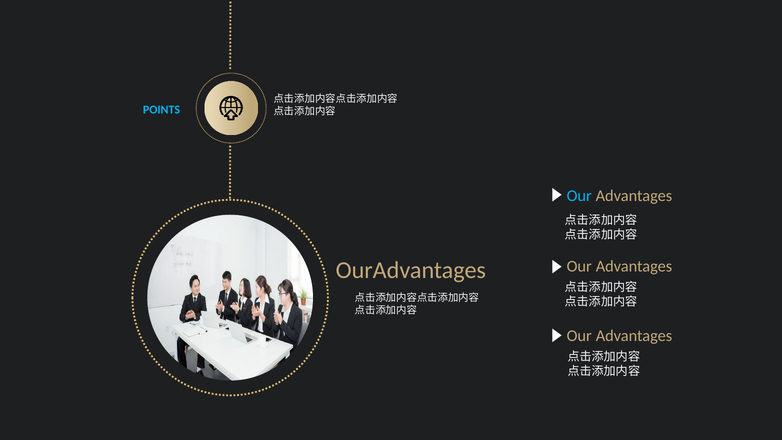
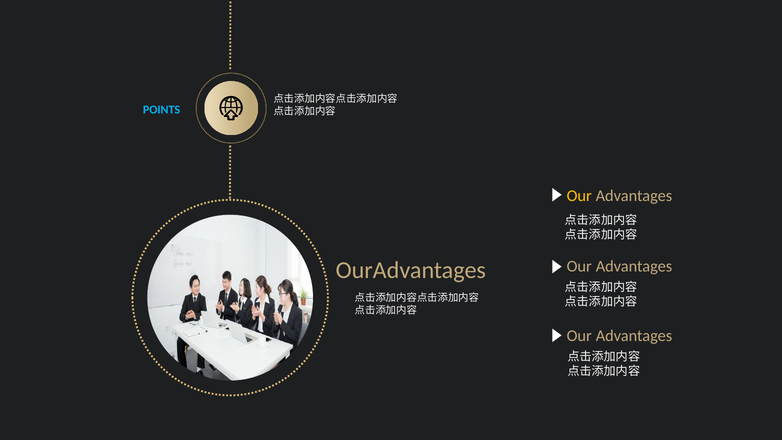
Our colour: light blue -> yellow (579, 196)
